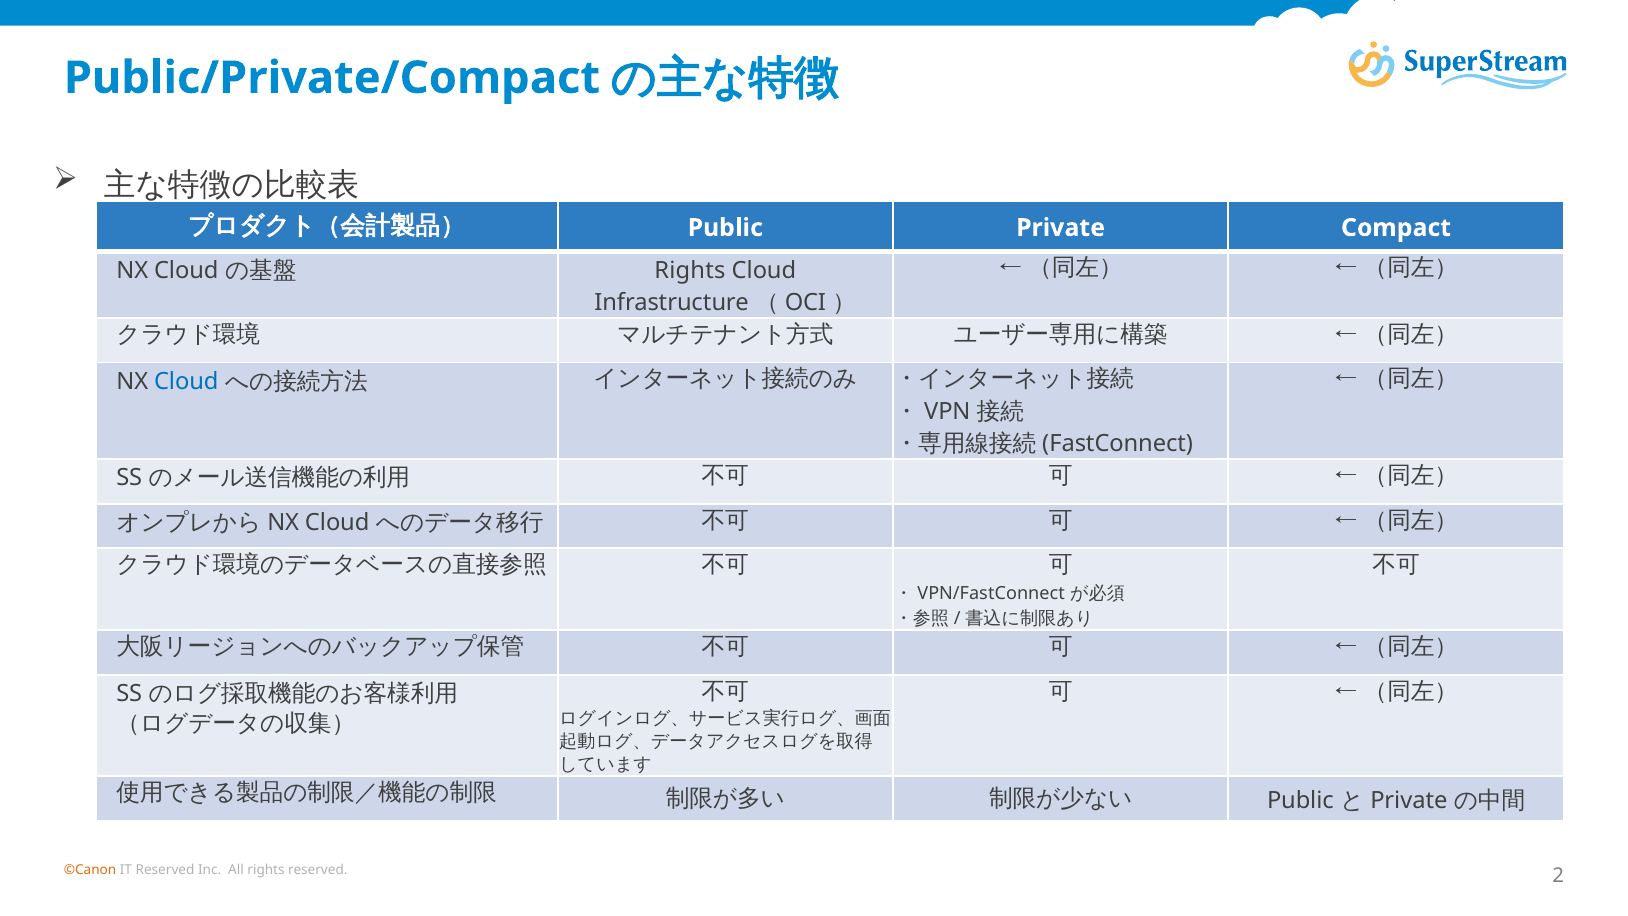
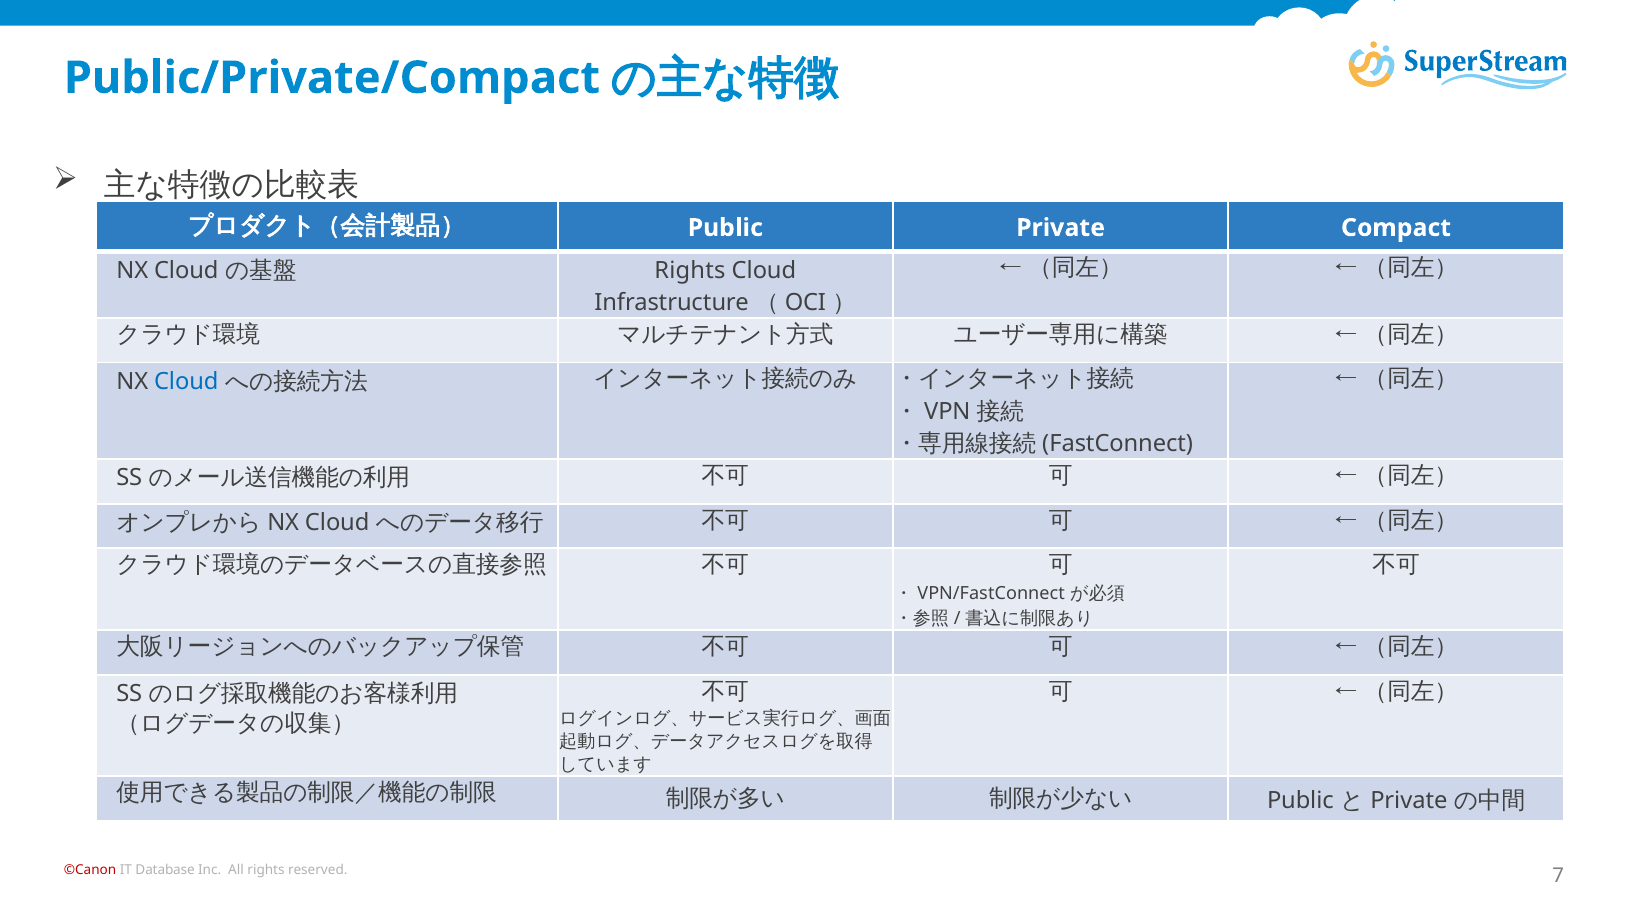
©Canon colour: orange -> red (90, 870)
IT Reserved: Reserved -> Database (165, 870)
2: 2 -> 7 (1558, 875)
